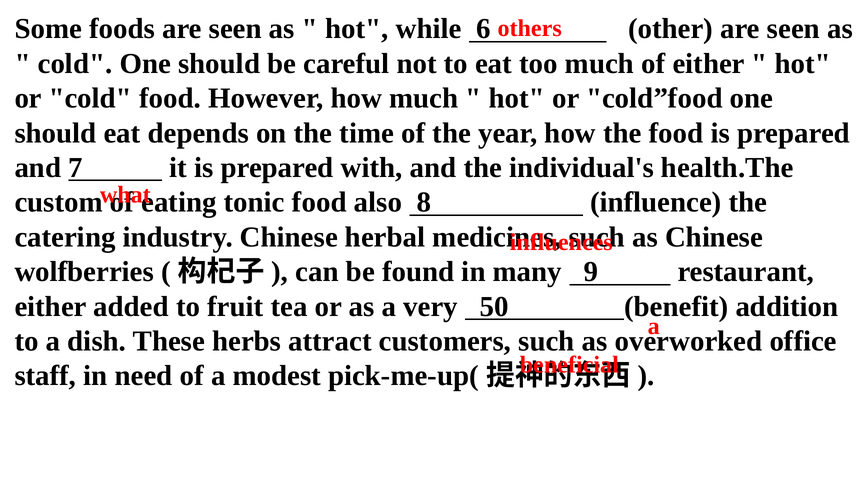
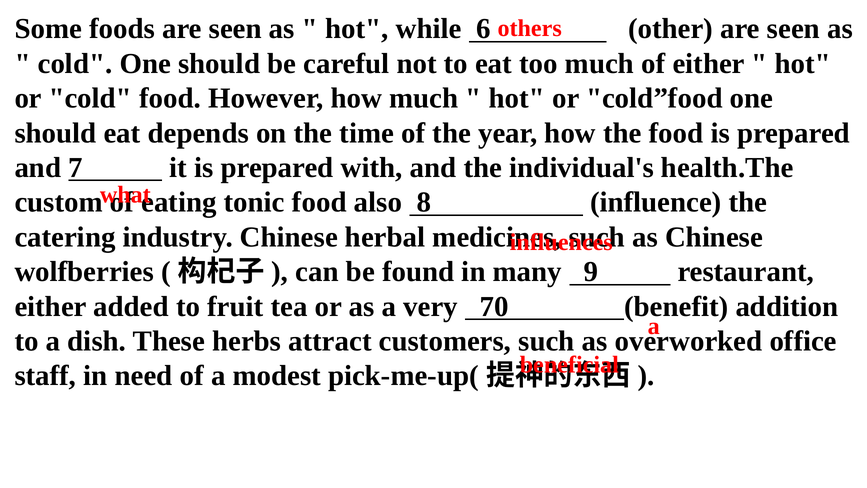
50: 50 -> 70 (494, 306)
